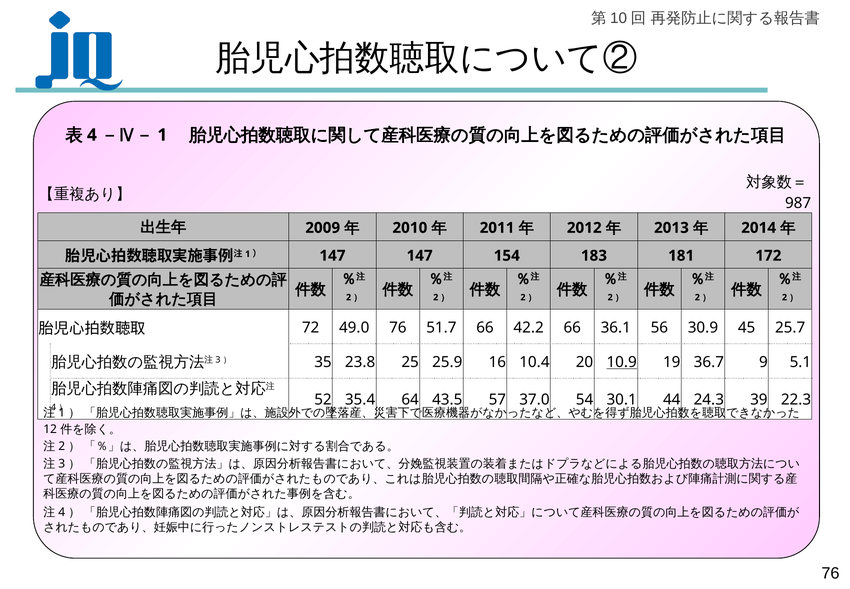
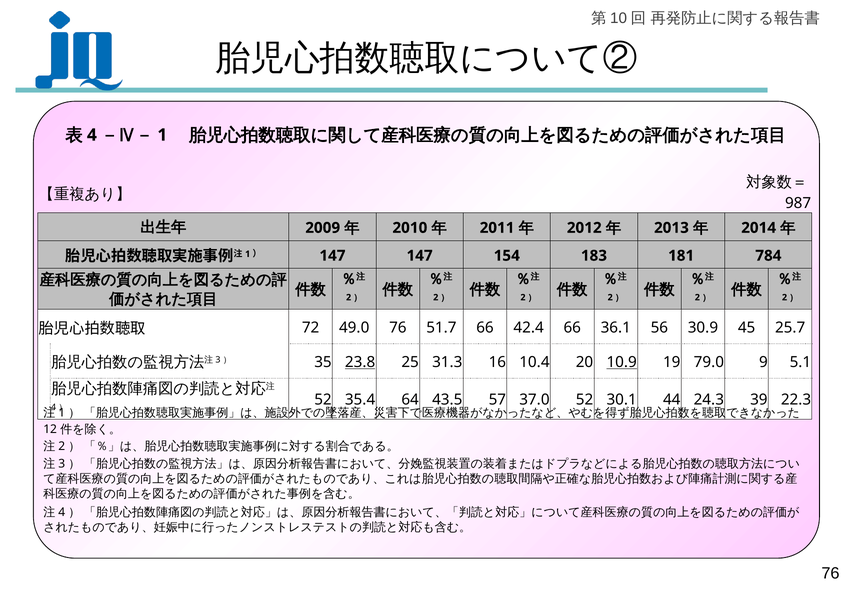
172: 172 -> 784 (768, 256)
42.2: 42.2 -> 42.4 (529, 328)
23.8 underline: none -> present (360, 362)
25.9: 25.9 -> 31.3 (447, 362)
36.7: 36.7 -> 79.0 (709, 362)
37.0 54: 54 -> 52 (585, 400)
